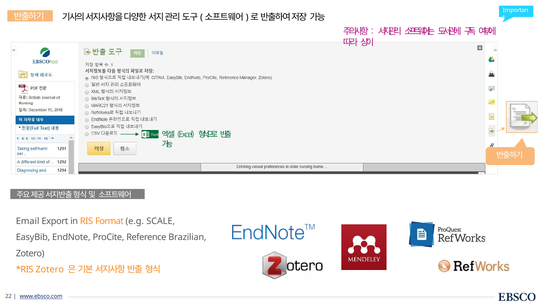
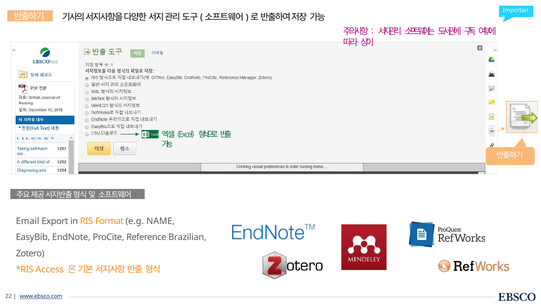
SCALE: SCALE -> NAME (161, 221)
Zotero: Zotero -> Access (50, 270)
